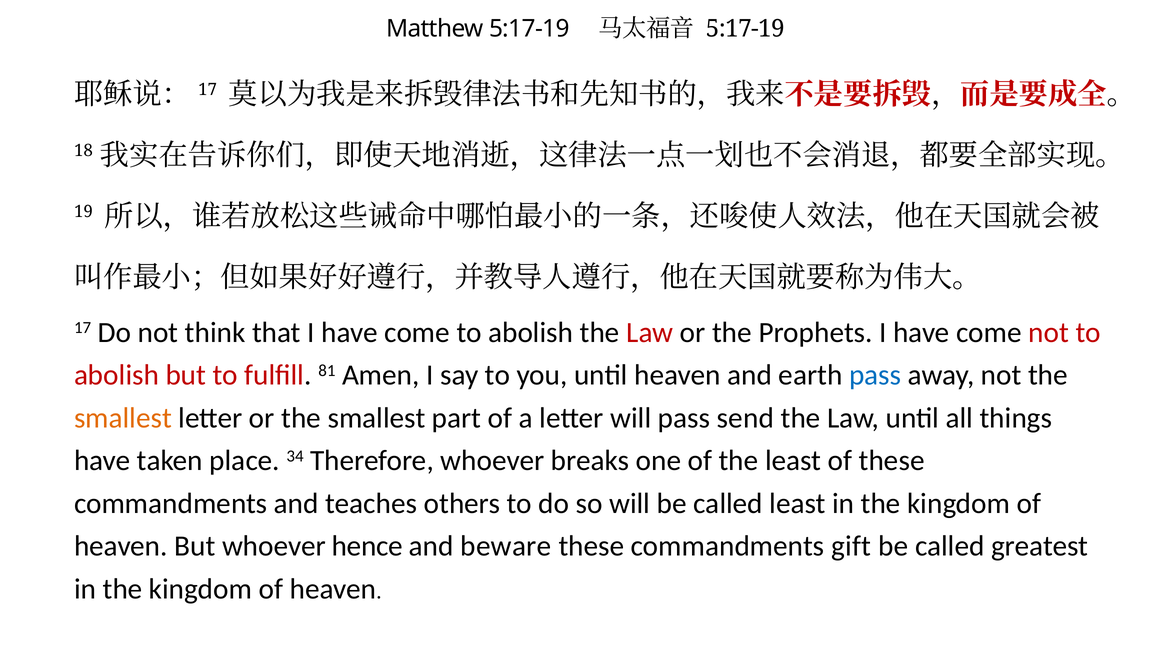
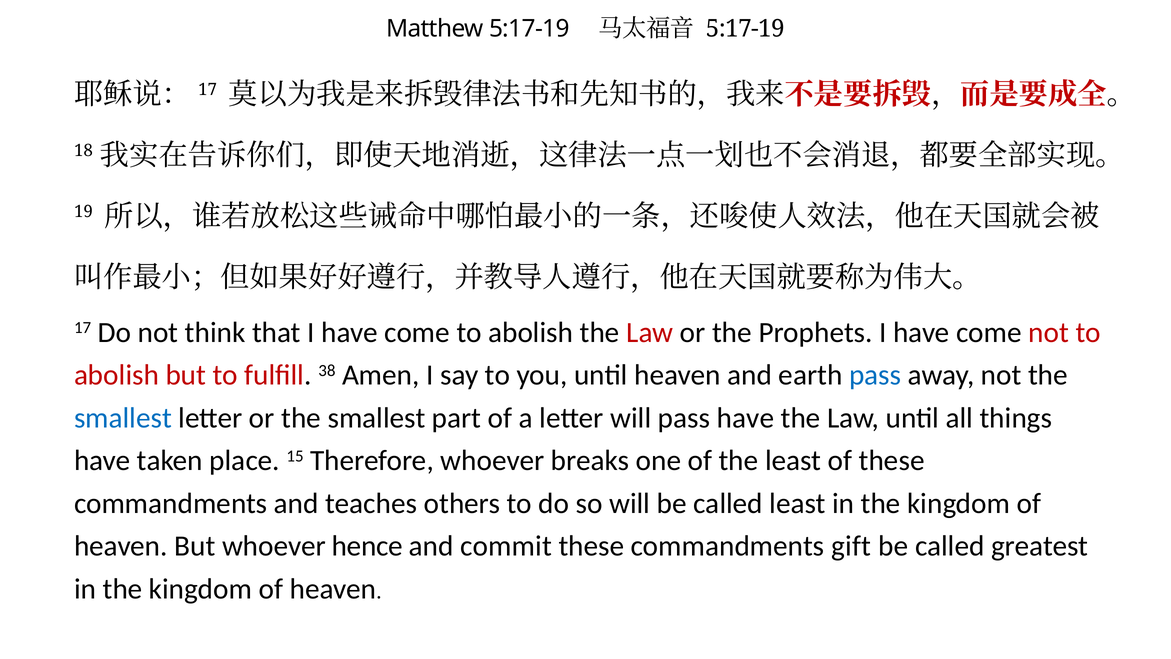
81: 81 -> 38 (327, 370)
smallest colour: orange -> blue (123, 418)
pass send: send -> have (745, 418)
34: 34 -> 15 (295, 456)
beware: beware -> commit (506, 546)
